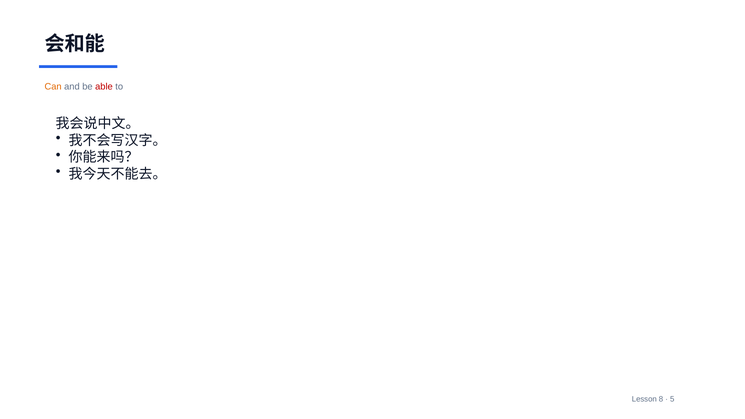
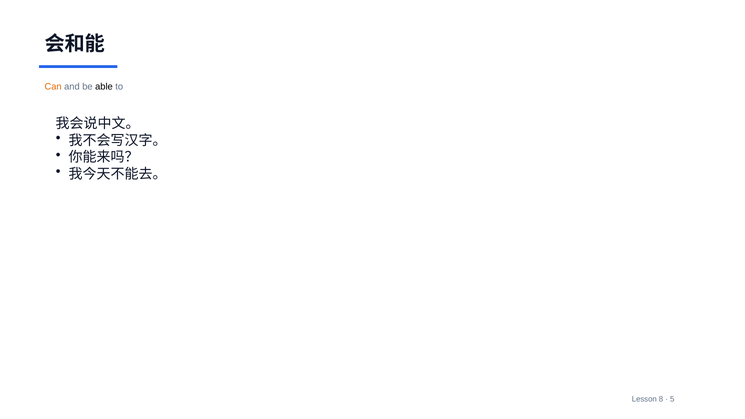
able colour: red -> black (104, 87)
